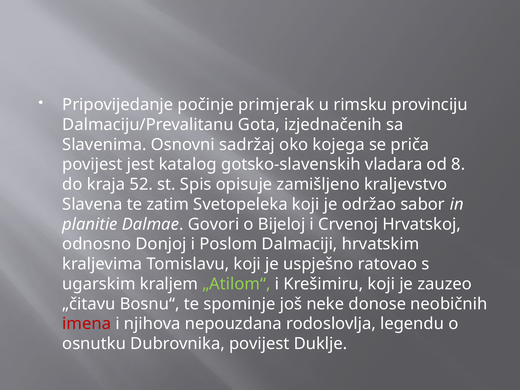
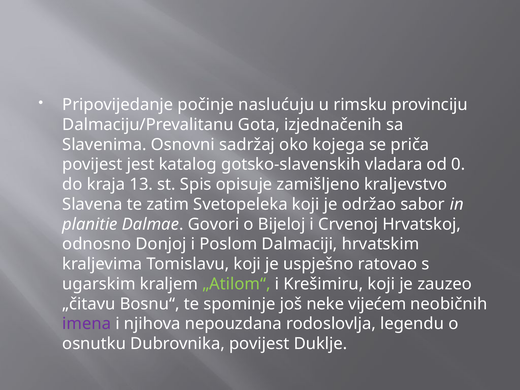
primjerak: primjerak -> naslućuju (276, 105)
8: 8 -> 0 (458, 164)
52: 52 -> 13 (141, 184)
donose: donose -> vijećem (377, 304)
imena colour: red -> purple (87, 324)
